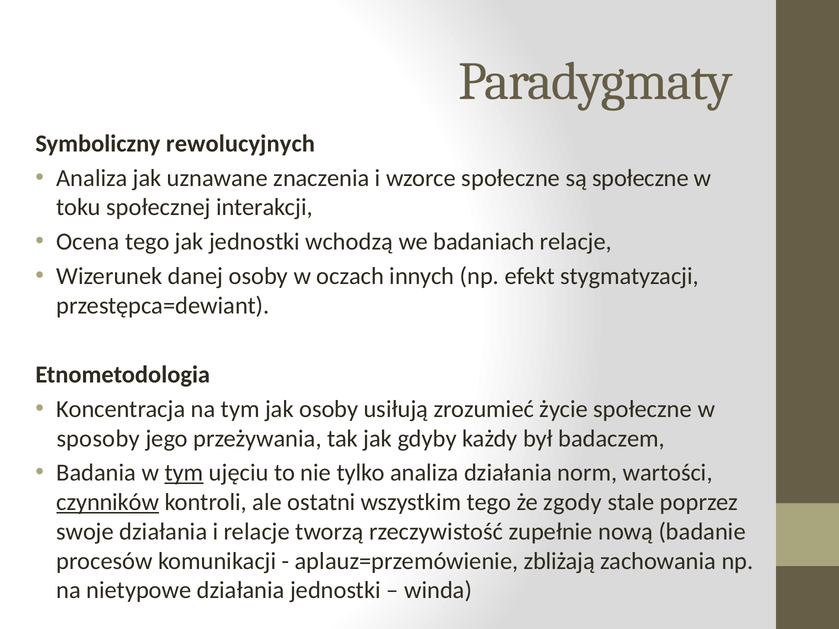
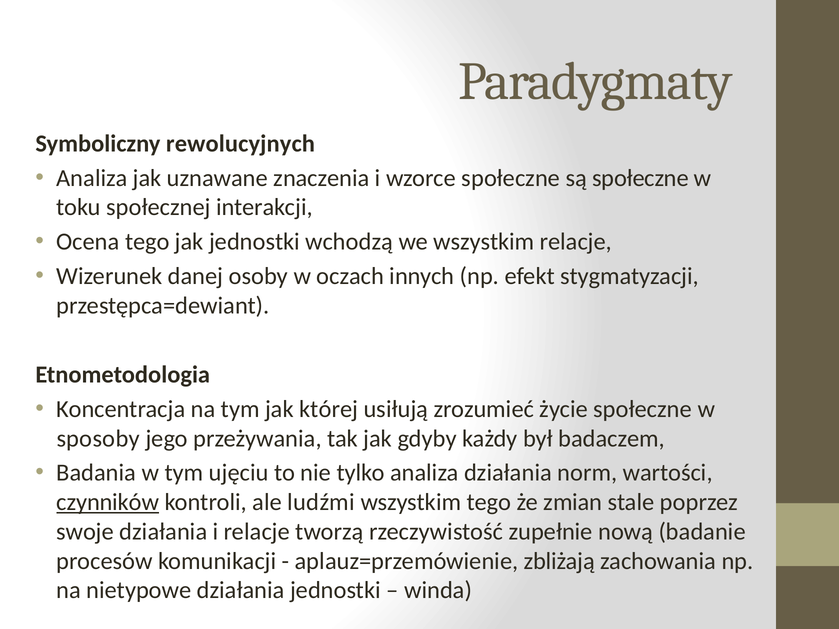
we badaniach: badaniach -> wszystkim (484, 242)
jak osoby: osoby -> której (329, 409)
tym underline: present -> none (184, 473)
ostatni: ostatni -> ludźmi (321, 502)
zgody: zgody -> zmian (573, 502)
